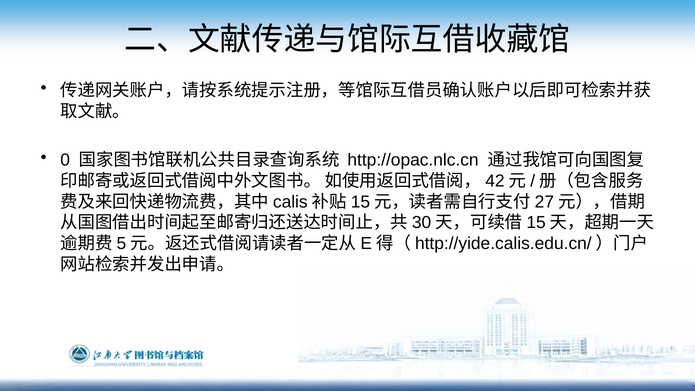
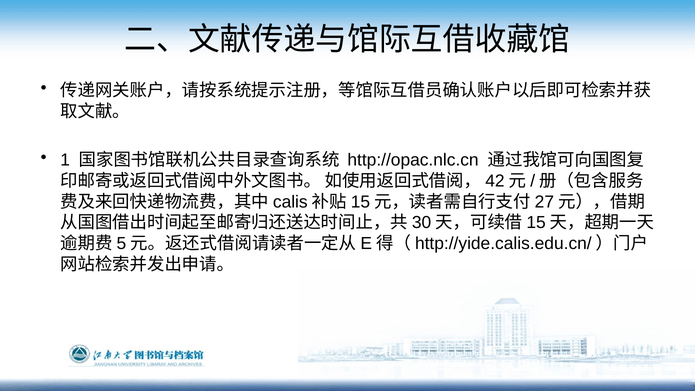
0: 0 -> 1 (65, 160)
